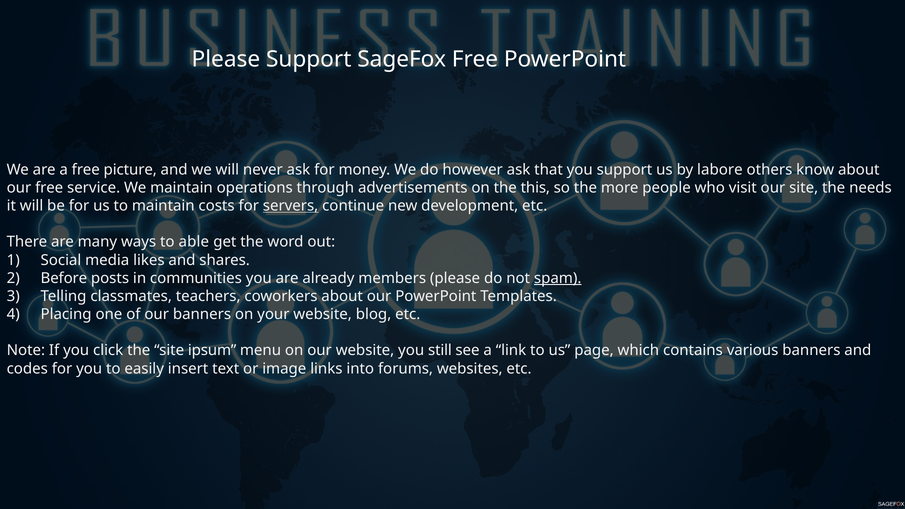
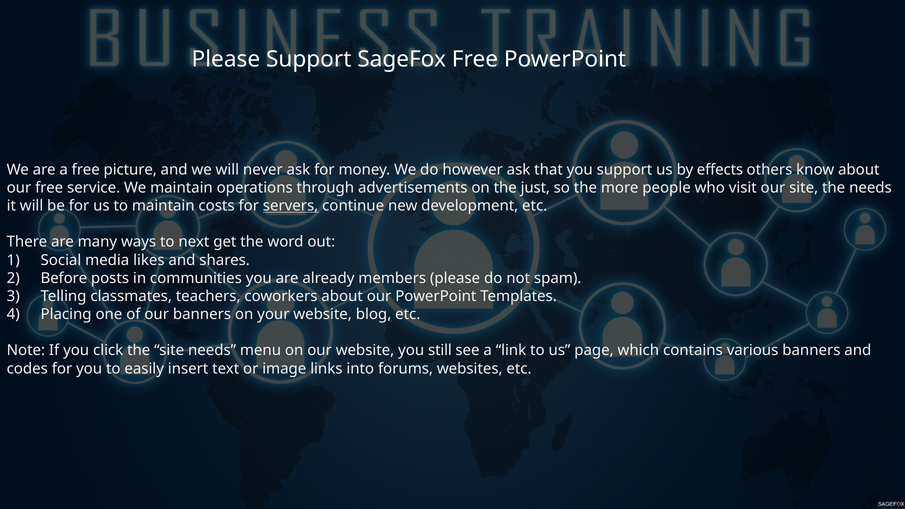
labore: labore -> effects (720, 170)
this: this -> just (535, 188)
able: able -> next (194, 242)
spam underline: present -> none (558, 278)
site ipsum: ipsum -> needs (212, 351)
